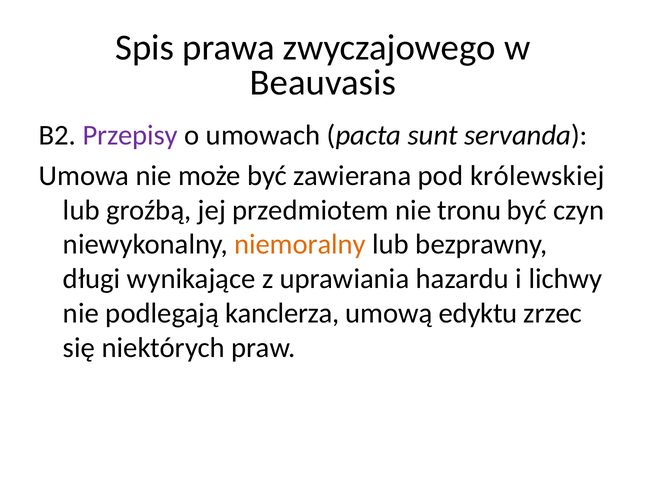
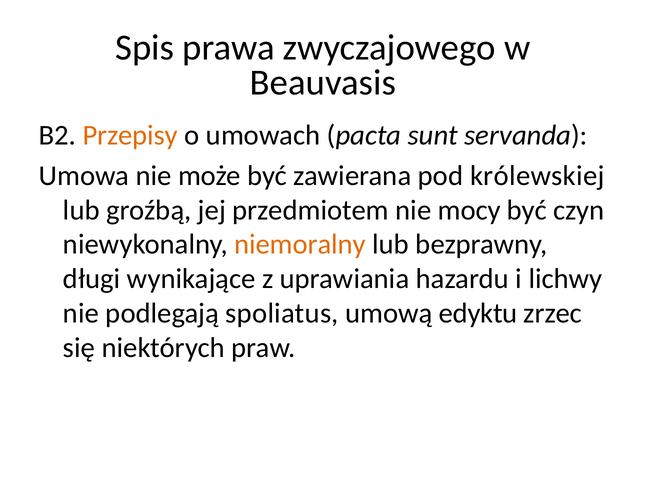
Przepisy colour: purple -> orange (130, 136)
tronu: tronu -> mocy (469, 210)
kanclerza: kanclerza -> spoliatus (282, 314)
